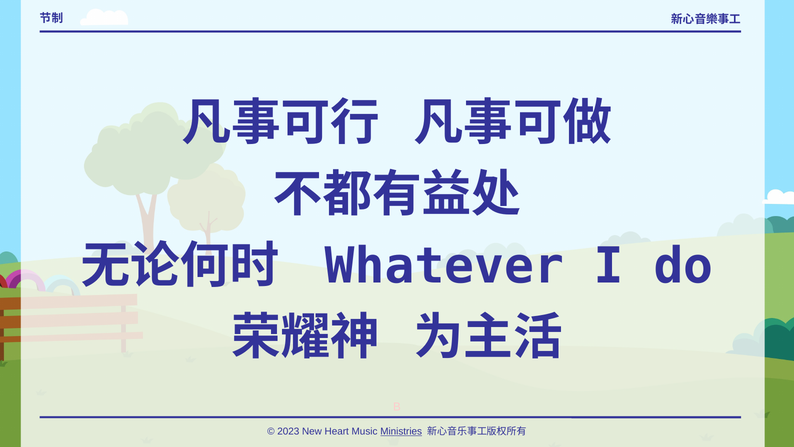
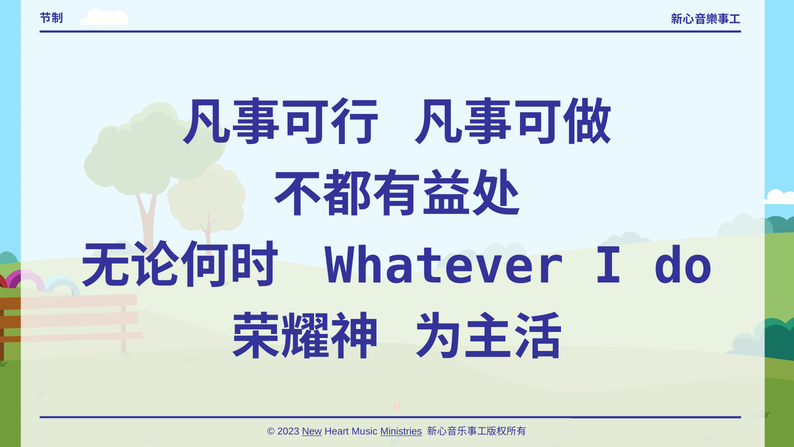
New underline: none -> present (312, 431)
